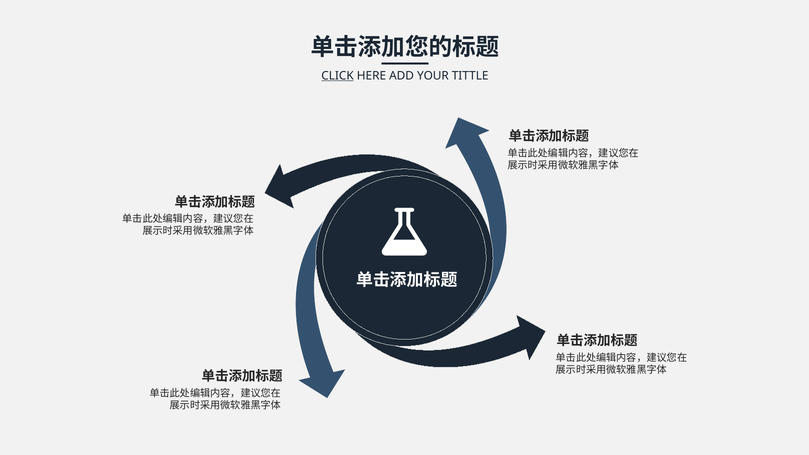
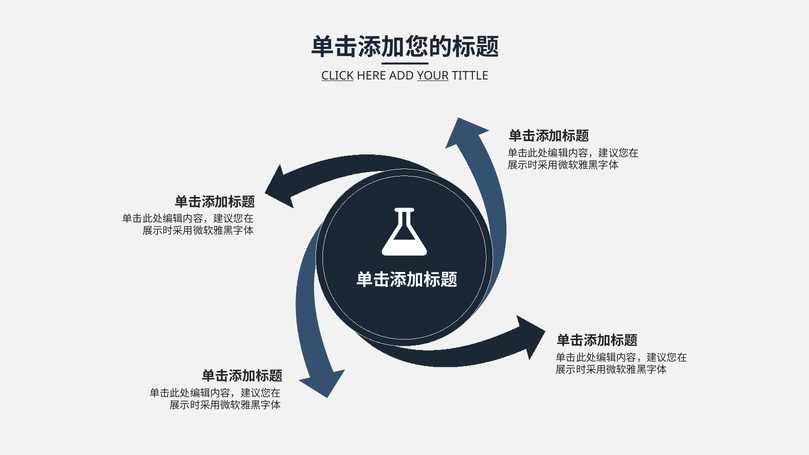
YOUR underline: none -> present (433, 76)
